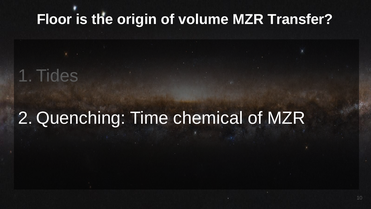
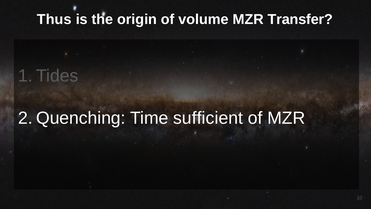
Floor: Floor -> Thus (54, 19)
chemical: chemical -> sufficient (208, 118)
